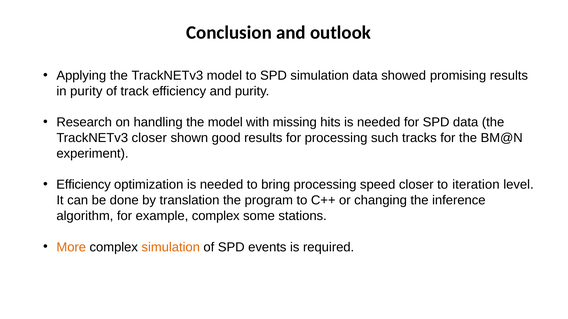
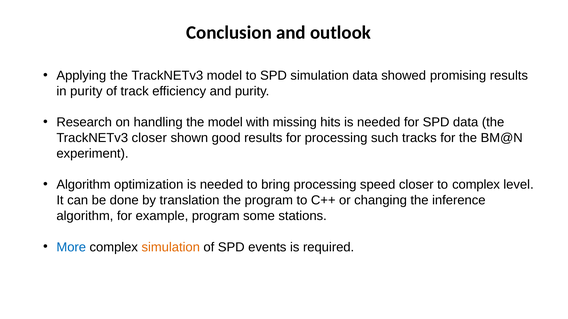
Efficiency: Efficiency -> Algorithm (84, 185)
to iteration: iteration -> complex (476, 185)
example complex: complex -> program (216, 216)
More colour: orange -> blue (71, 247)
